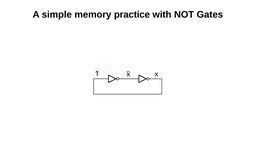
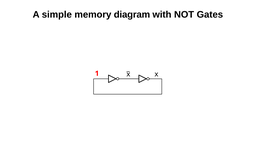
practice: practice -> diagram (132, 15)
